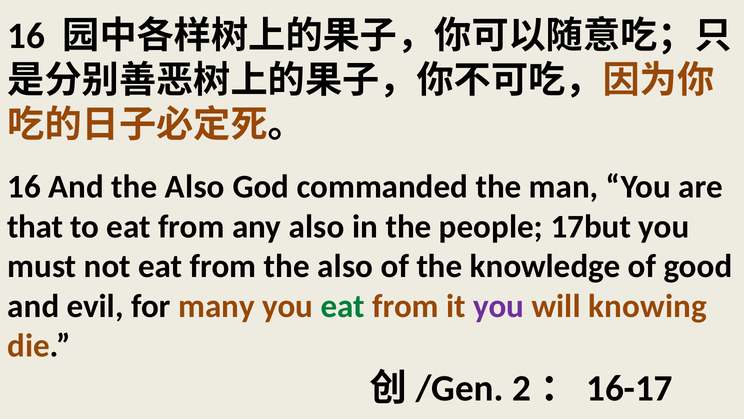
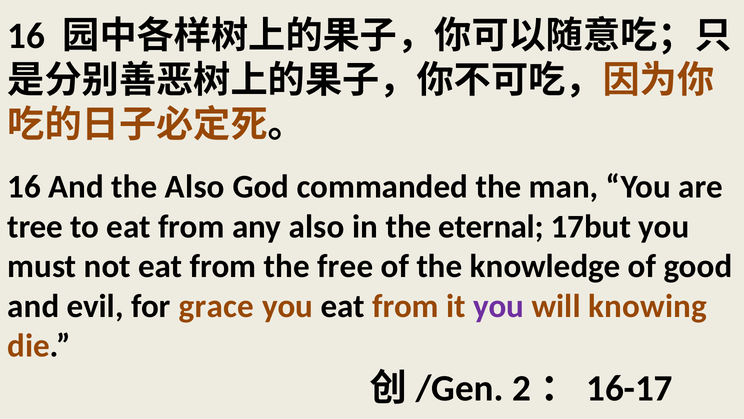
that: that -> tree (35, 226)
people: people -> eternal (491, 226)
from the also: also -> free (345, 266)
many: many -> grace (216, 306)
eat colour: green -> black (343, 306)
